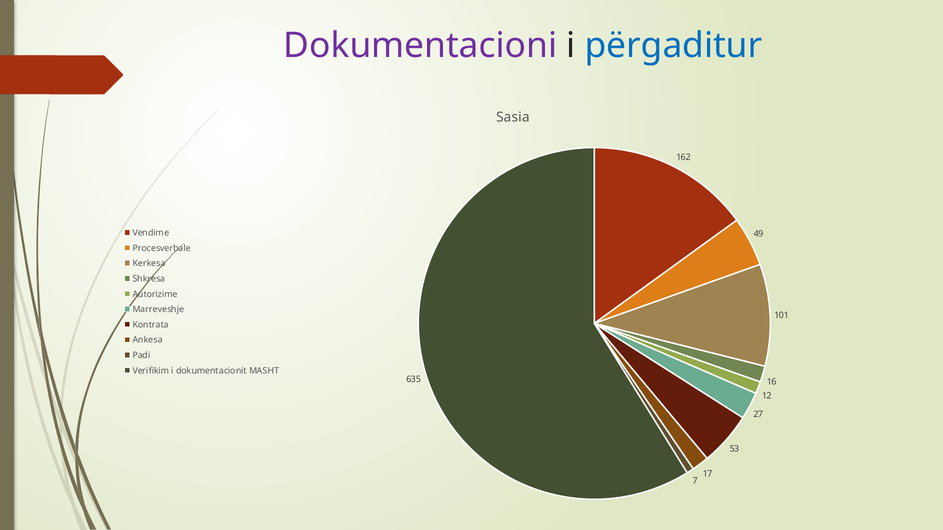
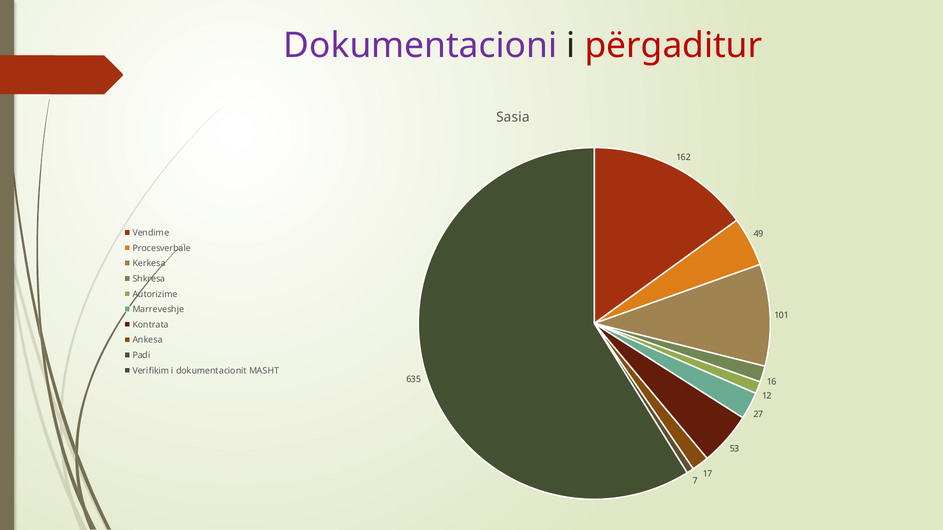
përgaditur colour: blue -> red (674, 45)
